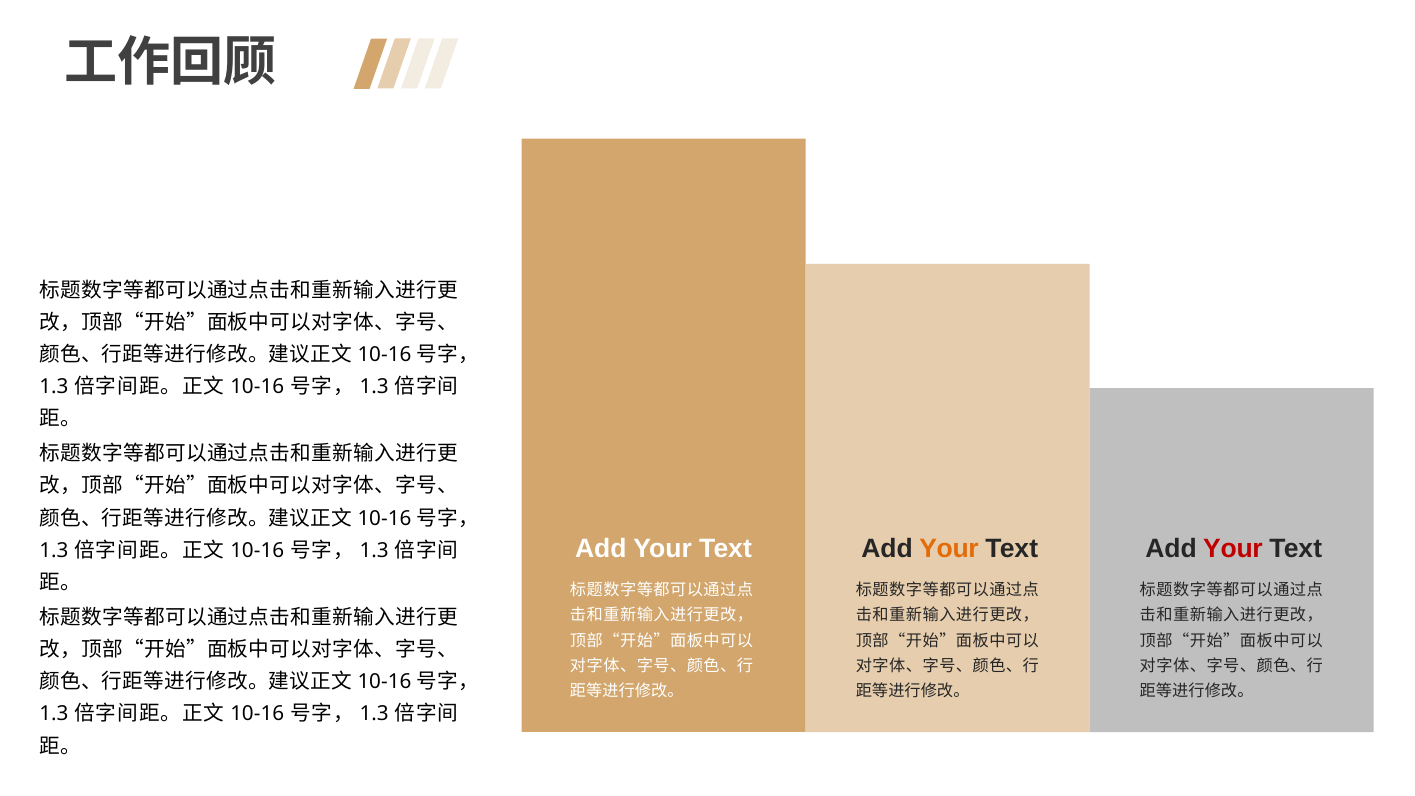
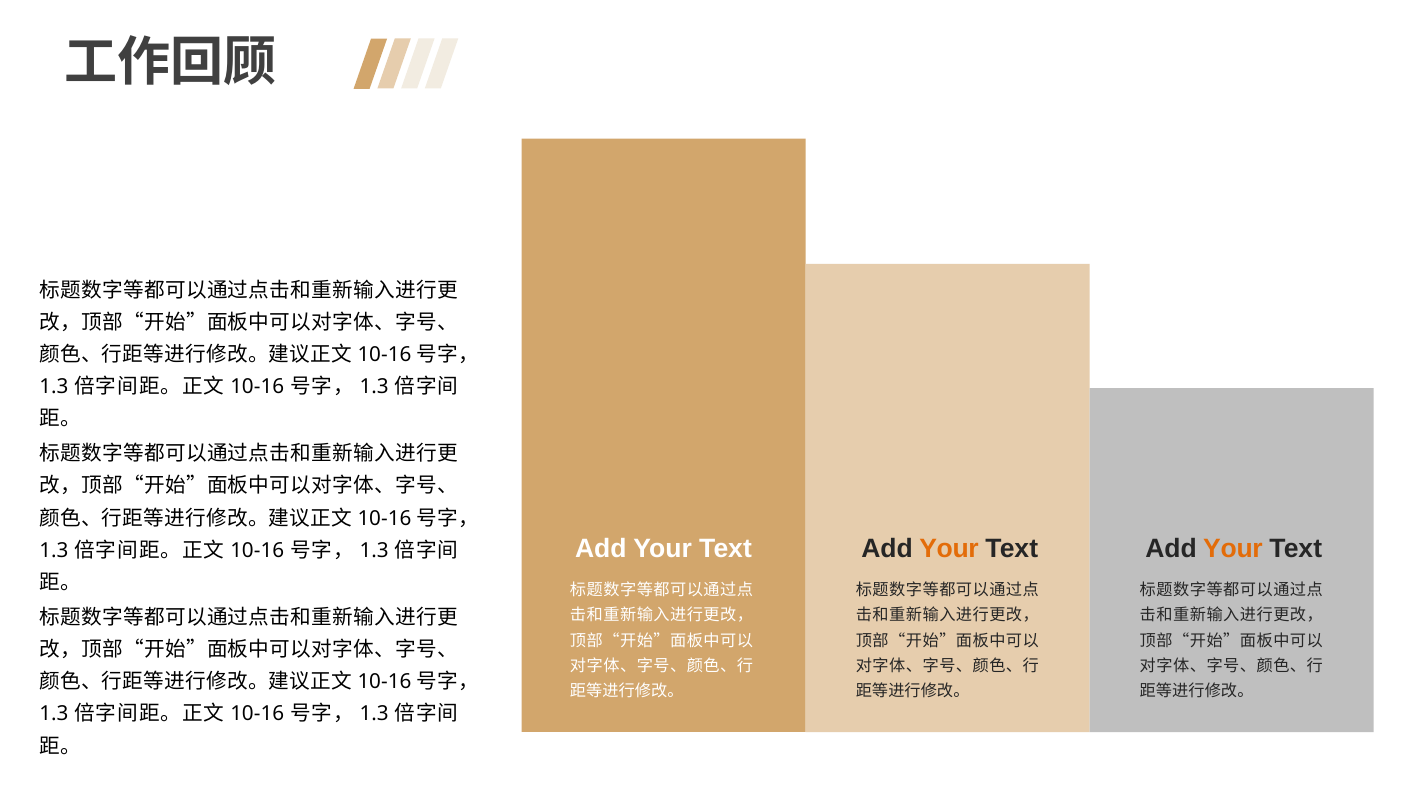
Your colour: red -> orange (1233, 548)
